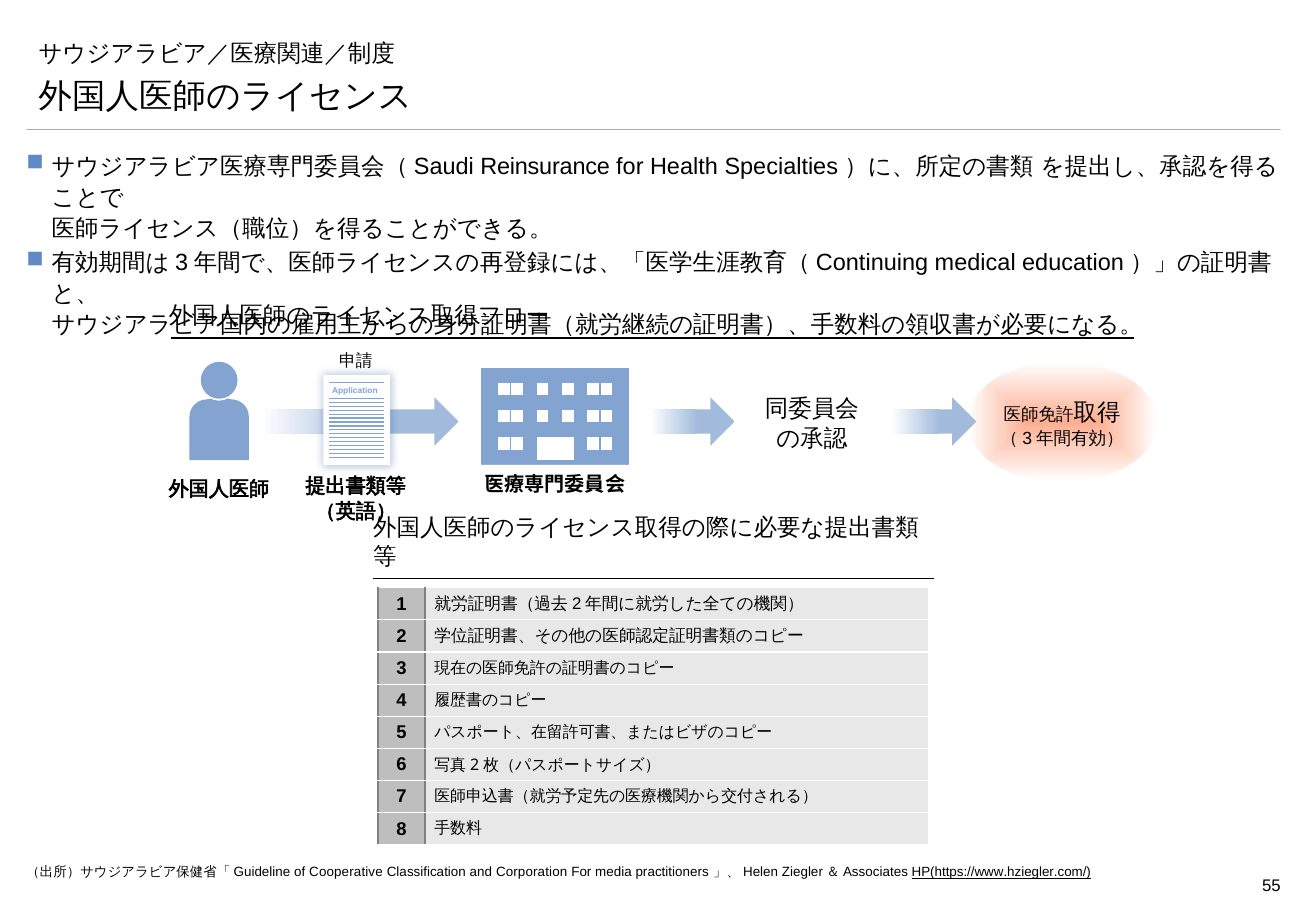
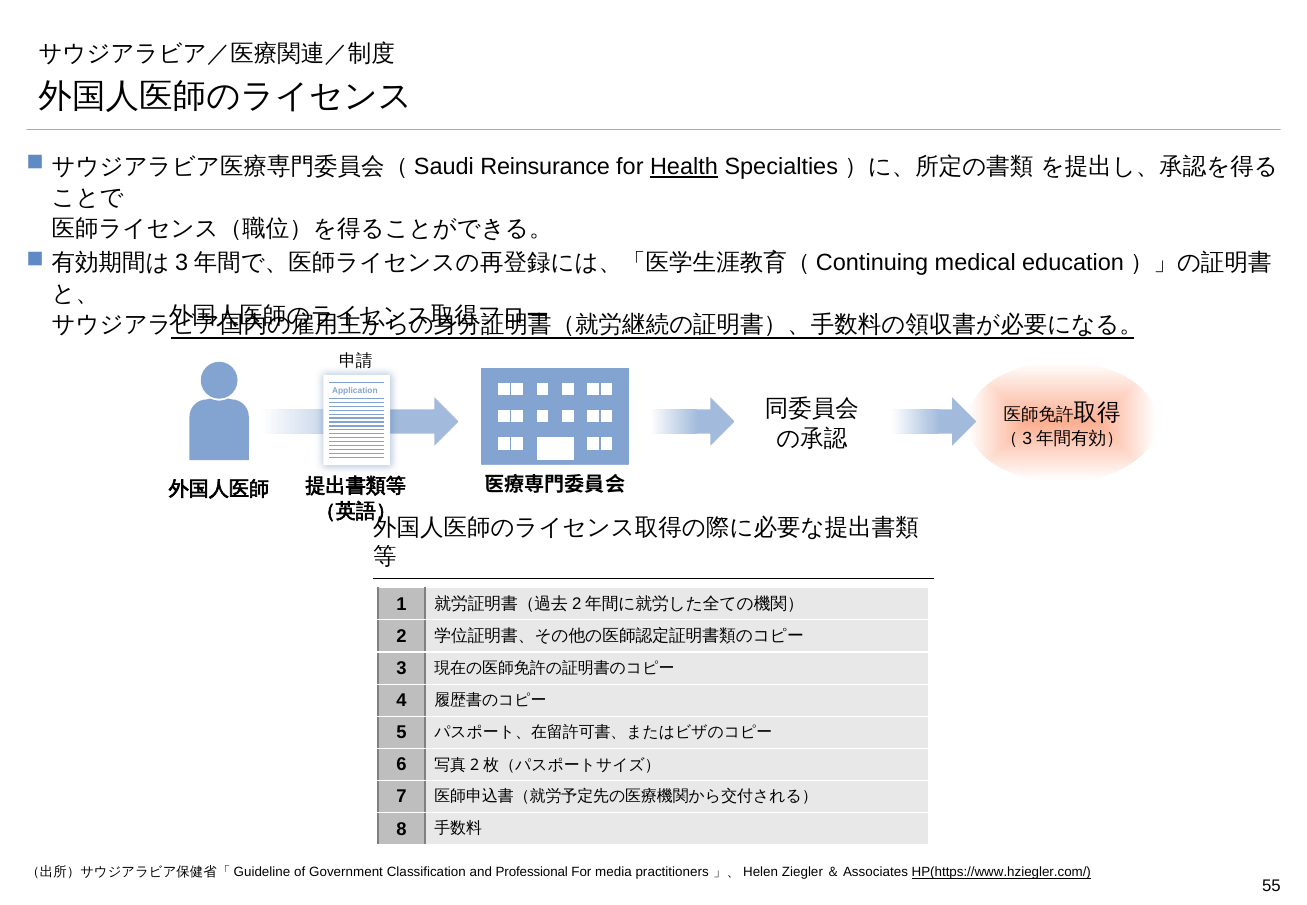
Health underline: none -> present (684, 167)
Cooperative: Cooperative -> Government (346, 872)
Corporation: Corporation -> Professional (532, 872)
